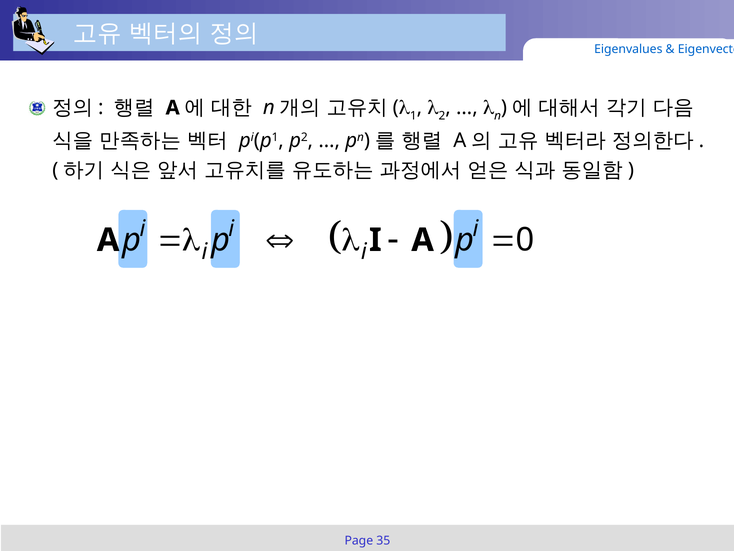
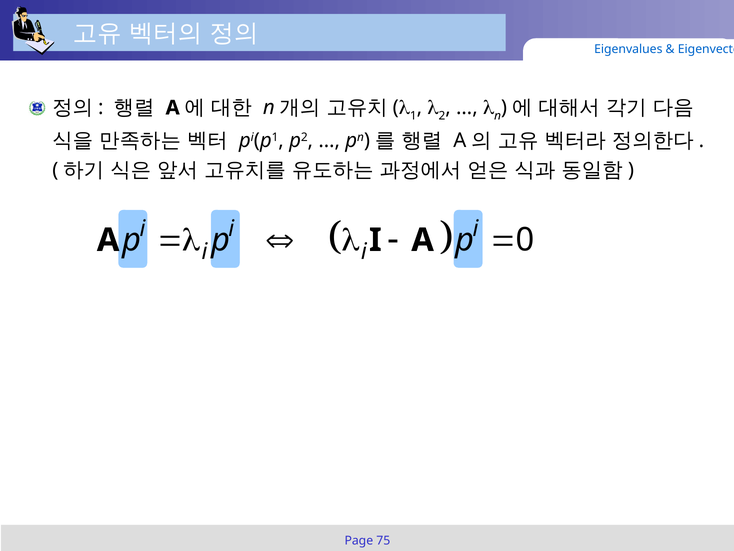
35: 35 -> 75 (383, 540)
